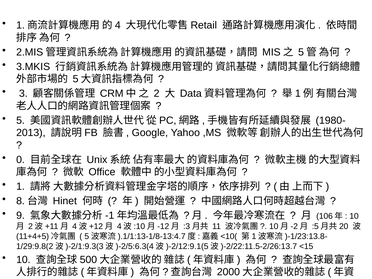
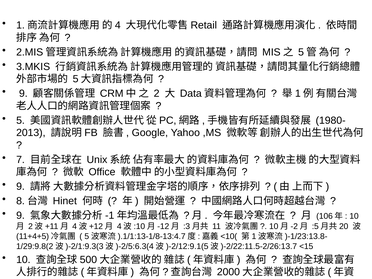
3: 3 -> 9 (23, 93)
0: 0 -> 7 (20, 160)
1: 1 -> 9 (20, 186)
